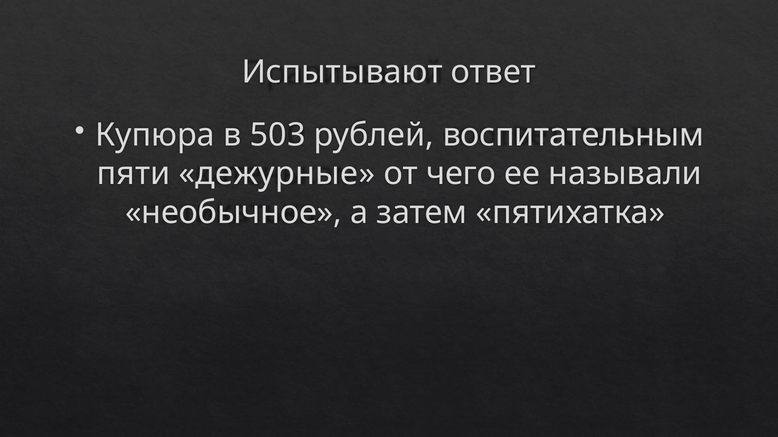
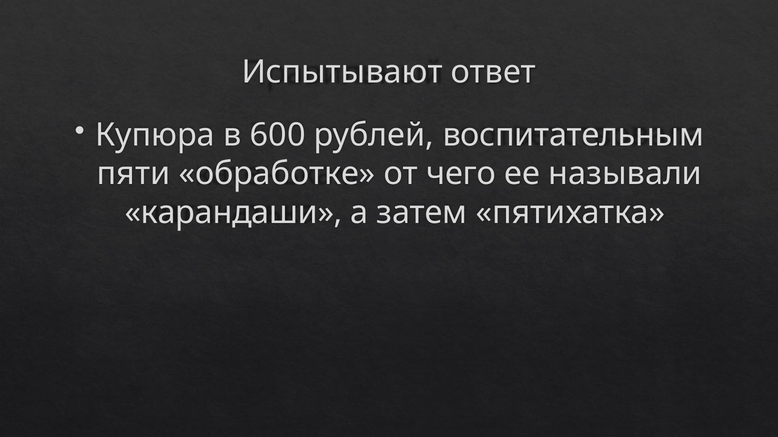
503: 503 -> 600 (278, 135)
дежурные: дежурные -> обработке (277, 174)
необычное: необычное -> карандаши (234, 213)
